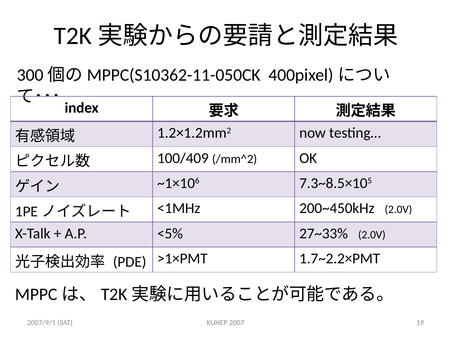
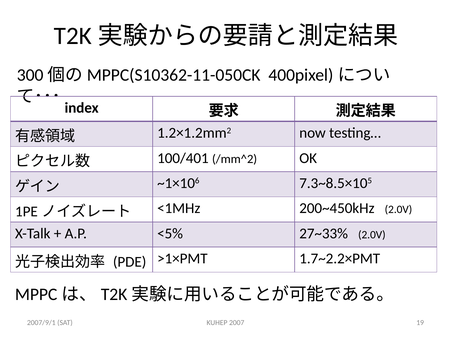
100/409: 100/409 -> 100/401 (183, 158)
